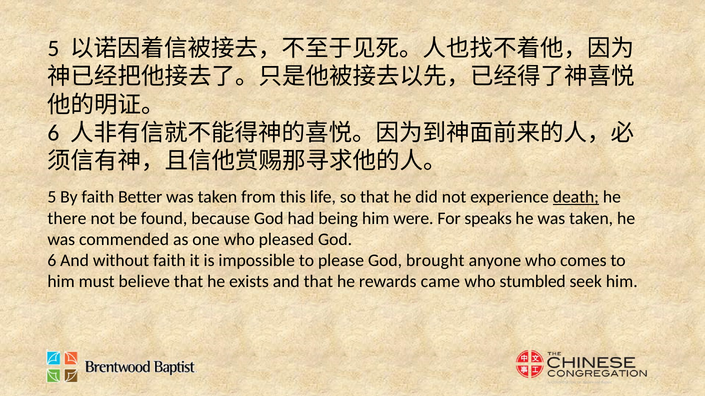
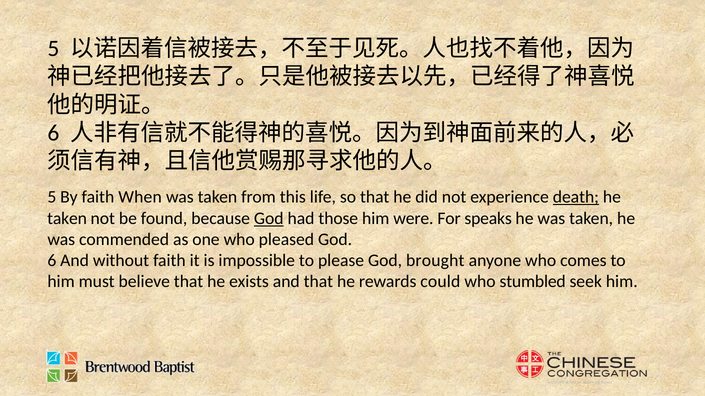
Better: Better -> When (140, 197)
there: there -> taken (67, 219)
God underline: none -> present (269, 219)
being: being -> those (338, 219)
came: came -> could (440, 282)
